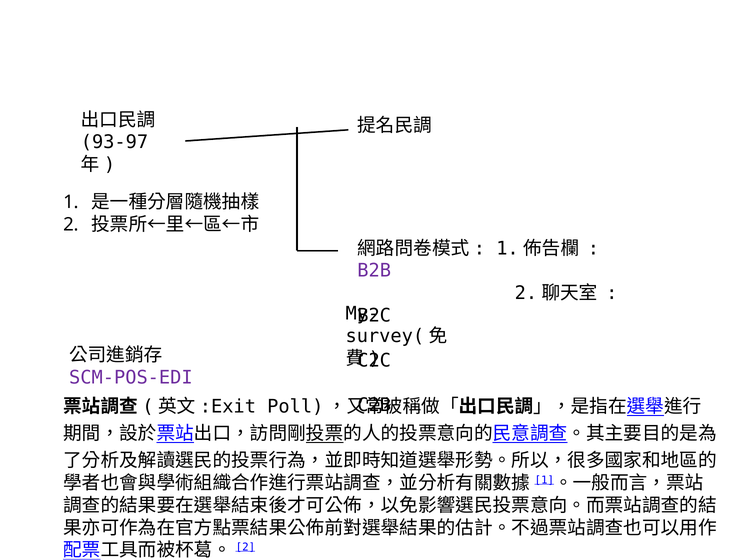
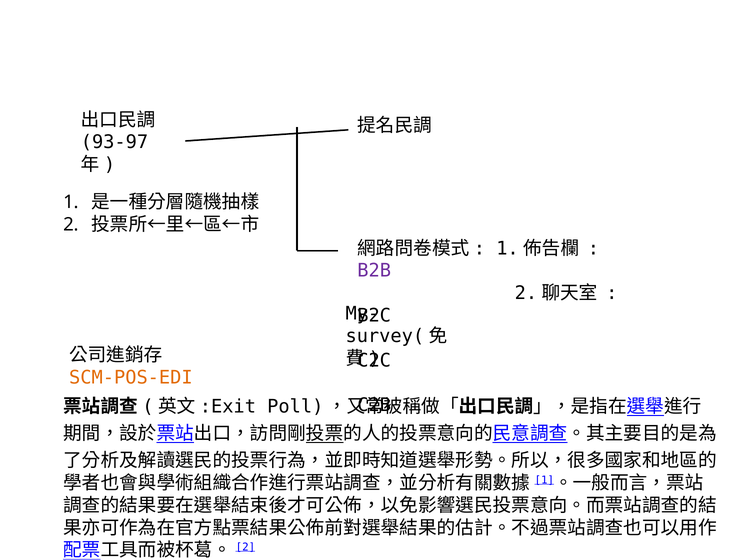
SCM-POS-EDI colour: purple -> orange (131, 378)
